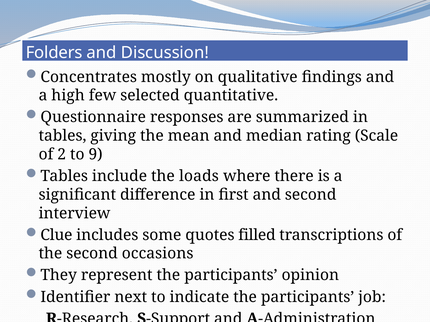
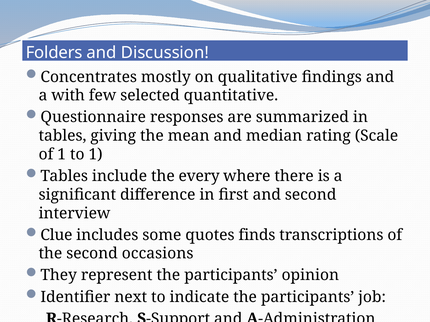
high: high -> with (68, 96)
of 2: 2 -> 1 (62, 155)
to 9: 9 -> 1 (96, 155)
loads: loads -> every (199, 176)
filled: filled -> finds (257, 235)
